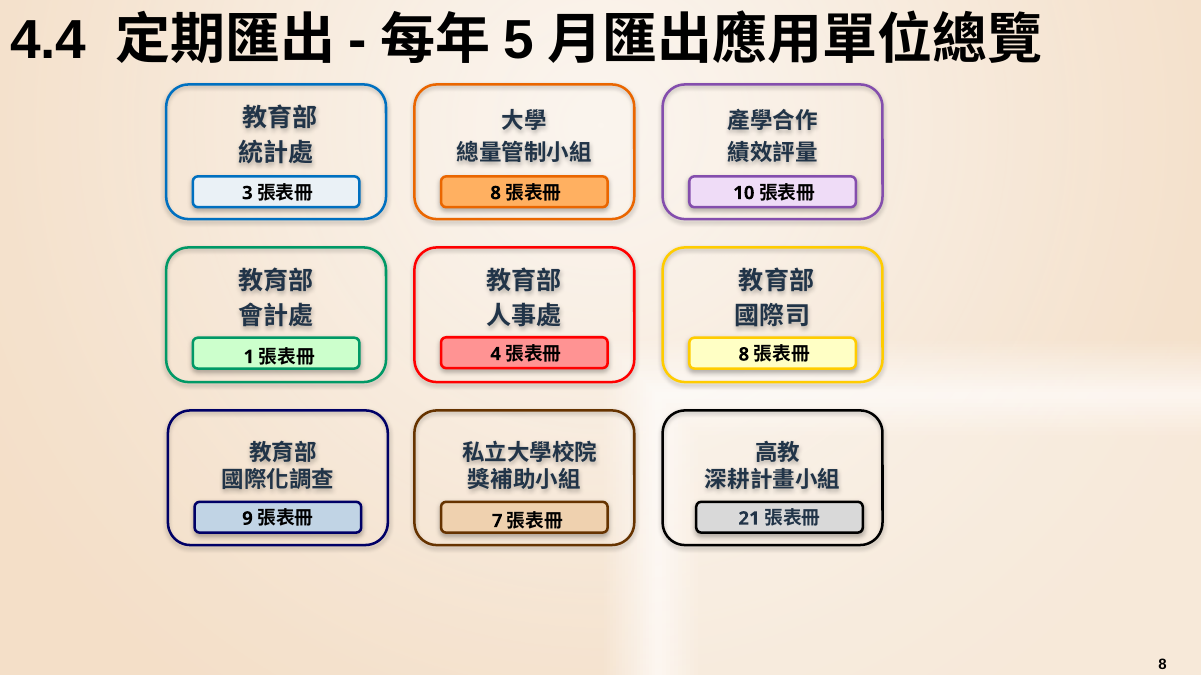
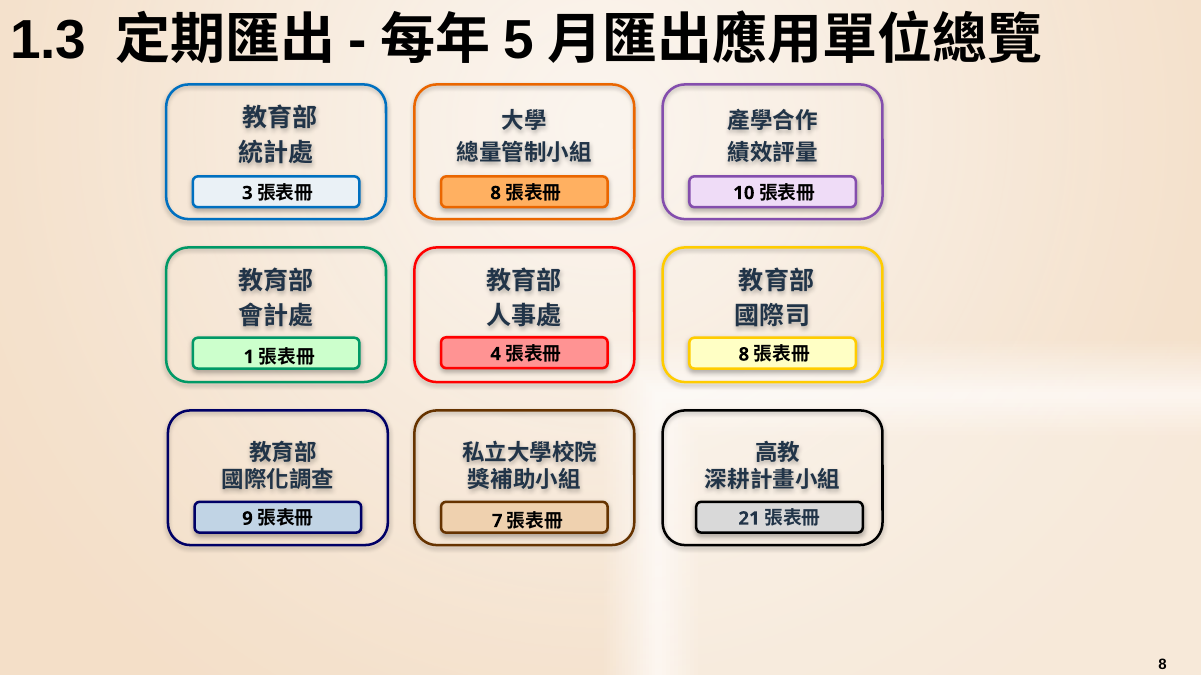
4.4: 4.4 -> 1.3 (48, 40)
